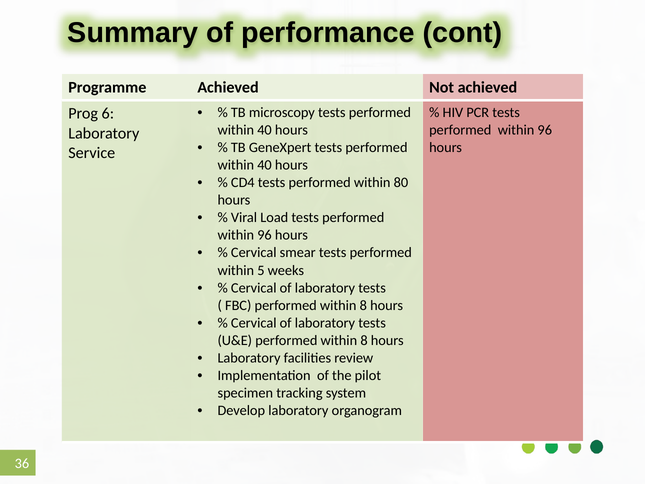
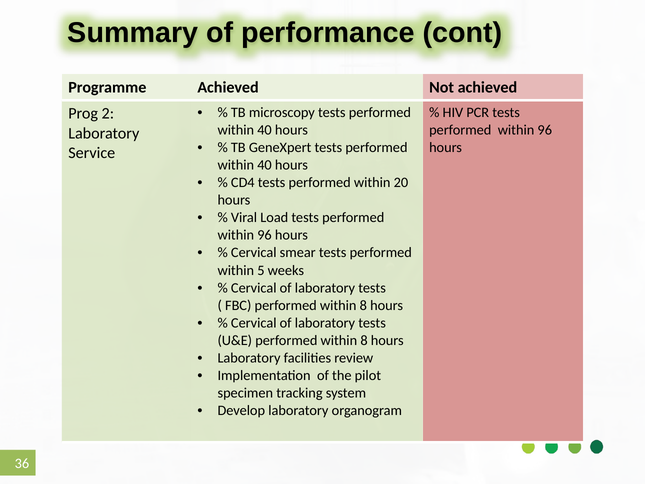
6: 6 -> 2 (108, 114)
80: 80 -> 20 (401, 183)
